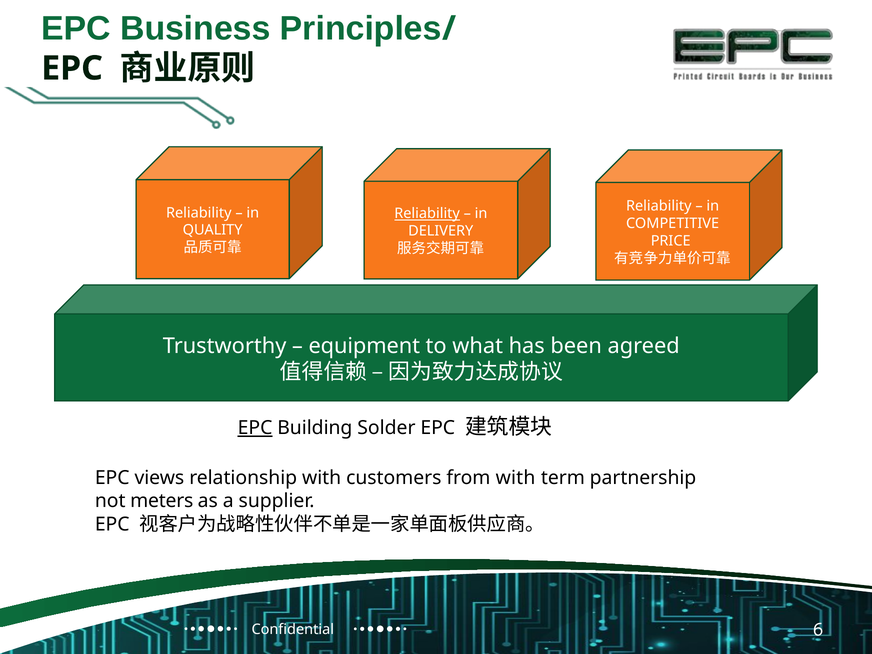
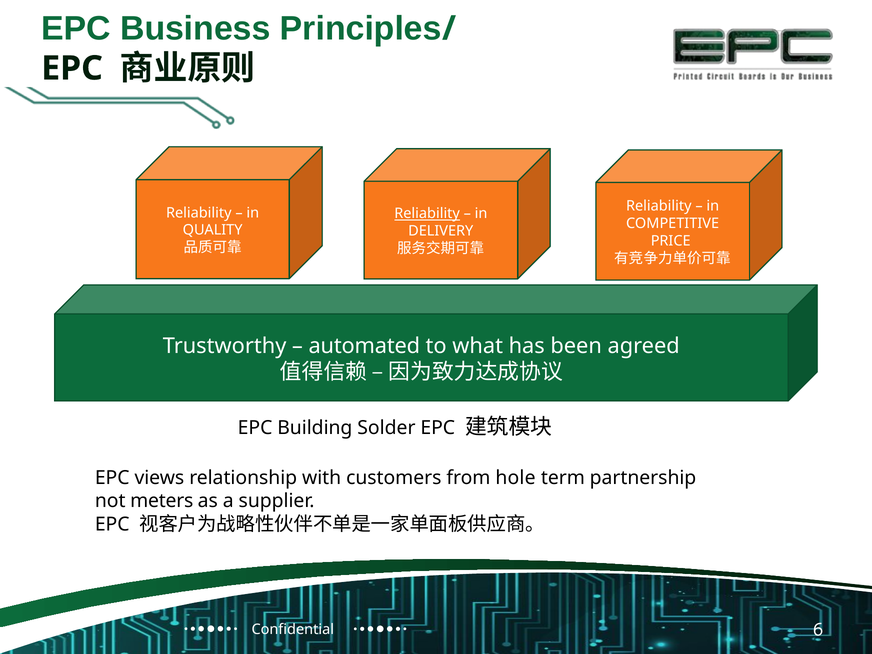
equipment: equipment -> automated (364, 346)
EPC underline: present -> none (255, 428)
from with: with -> hole (516, 478)
